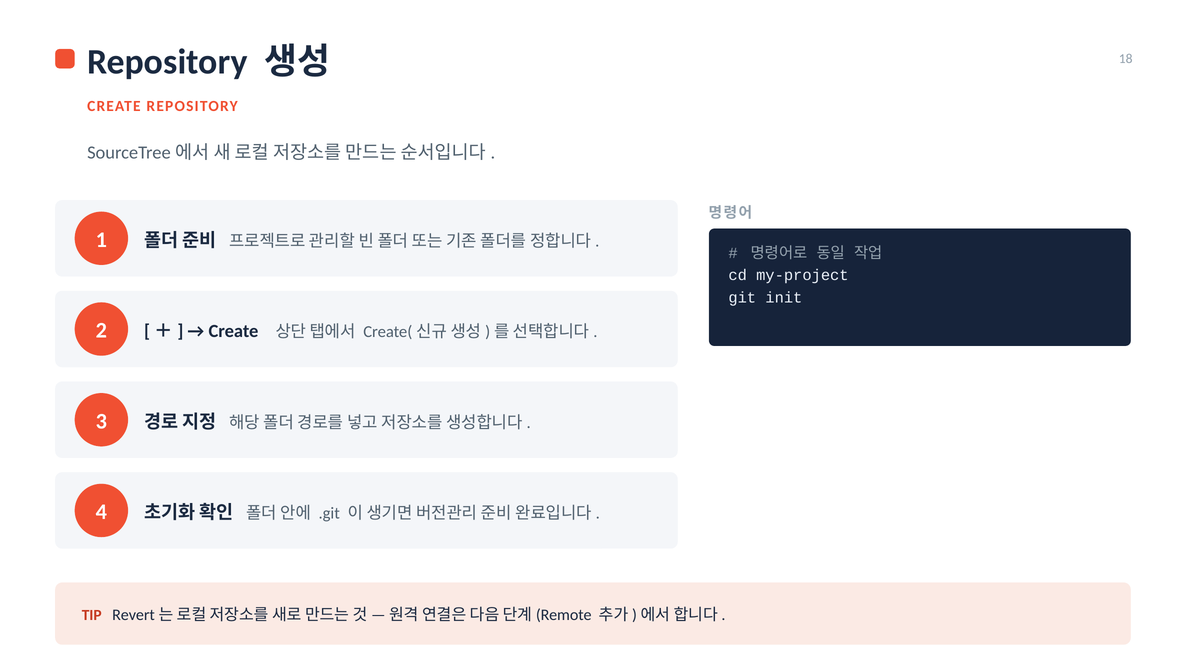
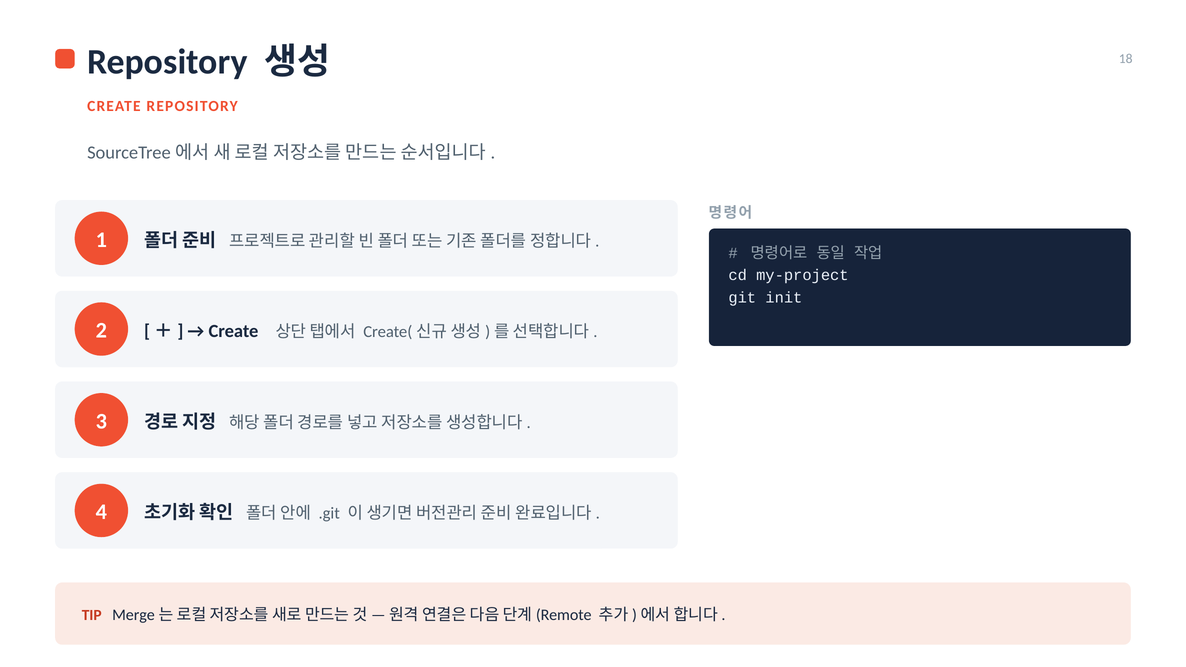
Revert: Revert -> Merge (134, 615)
